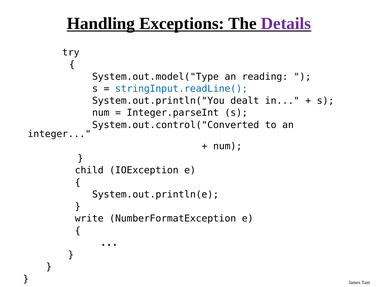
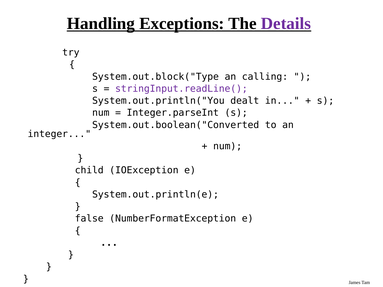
System.out.model("Type: System.out.model("Type -> System.out.block("Type (156, 77)
reading: reading -> calling (265, 77)
stringInput.readLine( colour: blue -> purple (181, 89)
System.out.control("Converted: System.out.control("Converted -> System.out.boolean("Converted (176, 125)
write: write -> false (89, 219)
